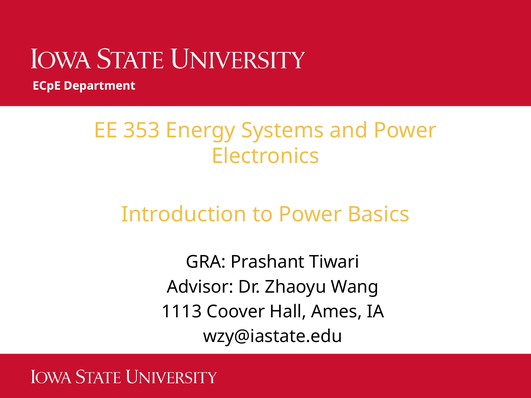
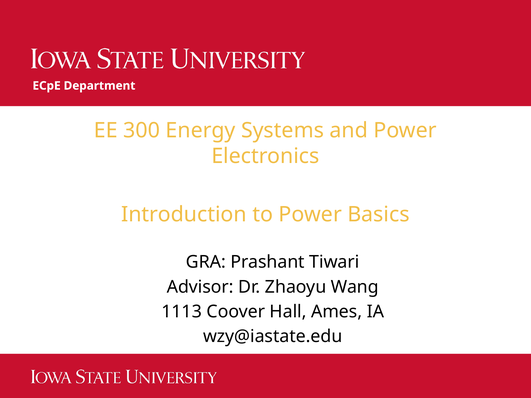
353: 353 -> 300 (142, 131)
